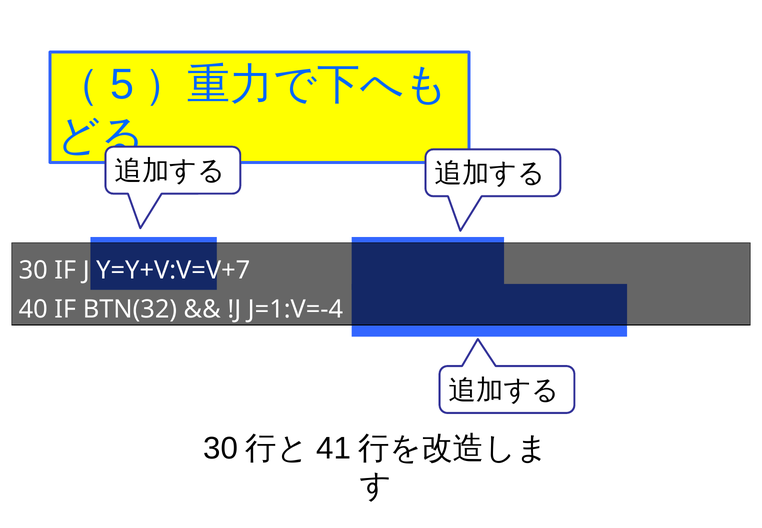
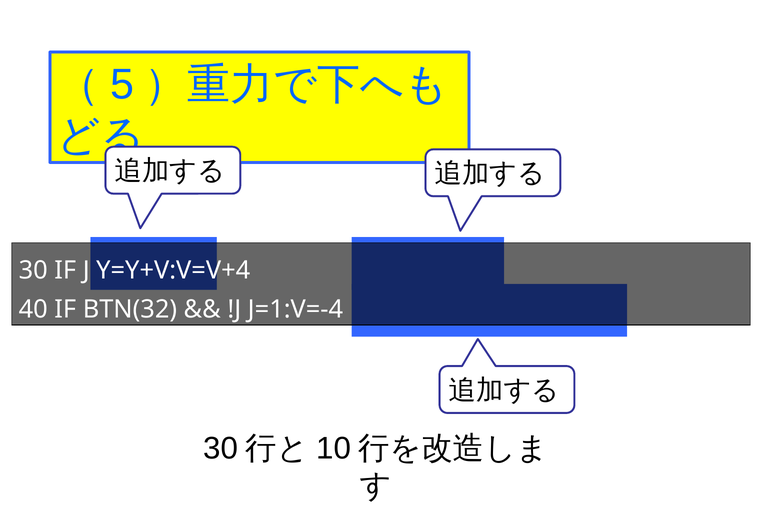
Y=Y+V:V=V+7: Y=Y+V:V=V+7 -> Y=Y+V:V=V+4 (173, 270)
41: 41 -> 10 (334, 448)
